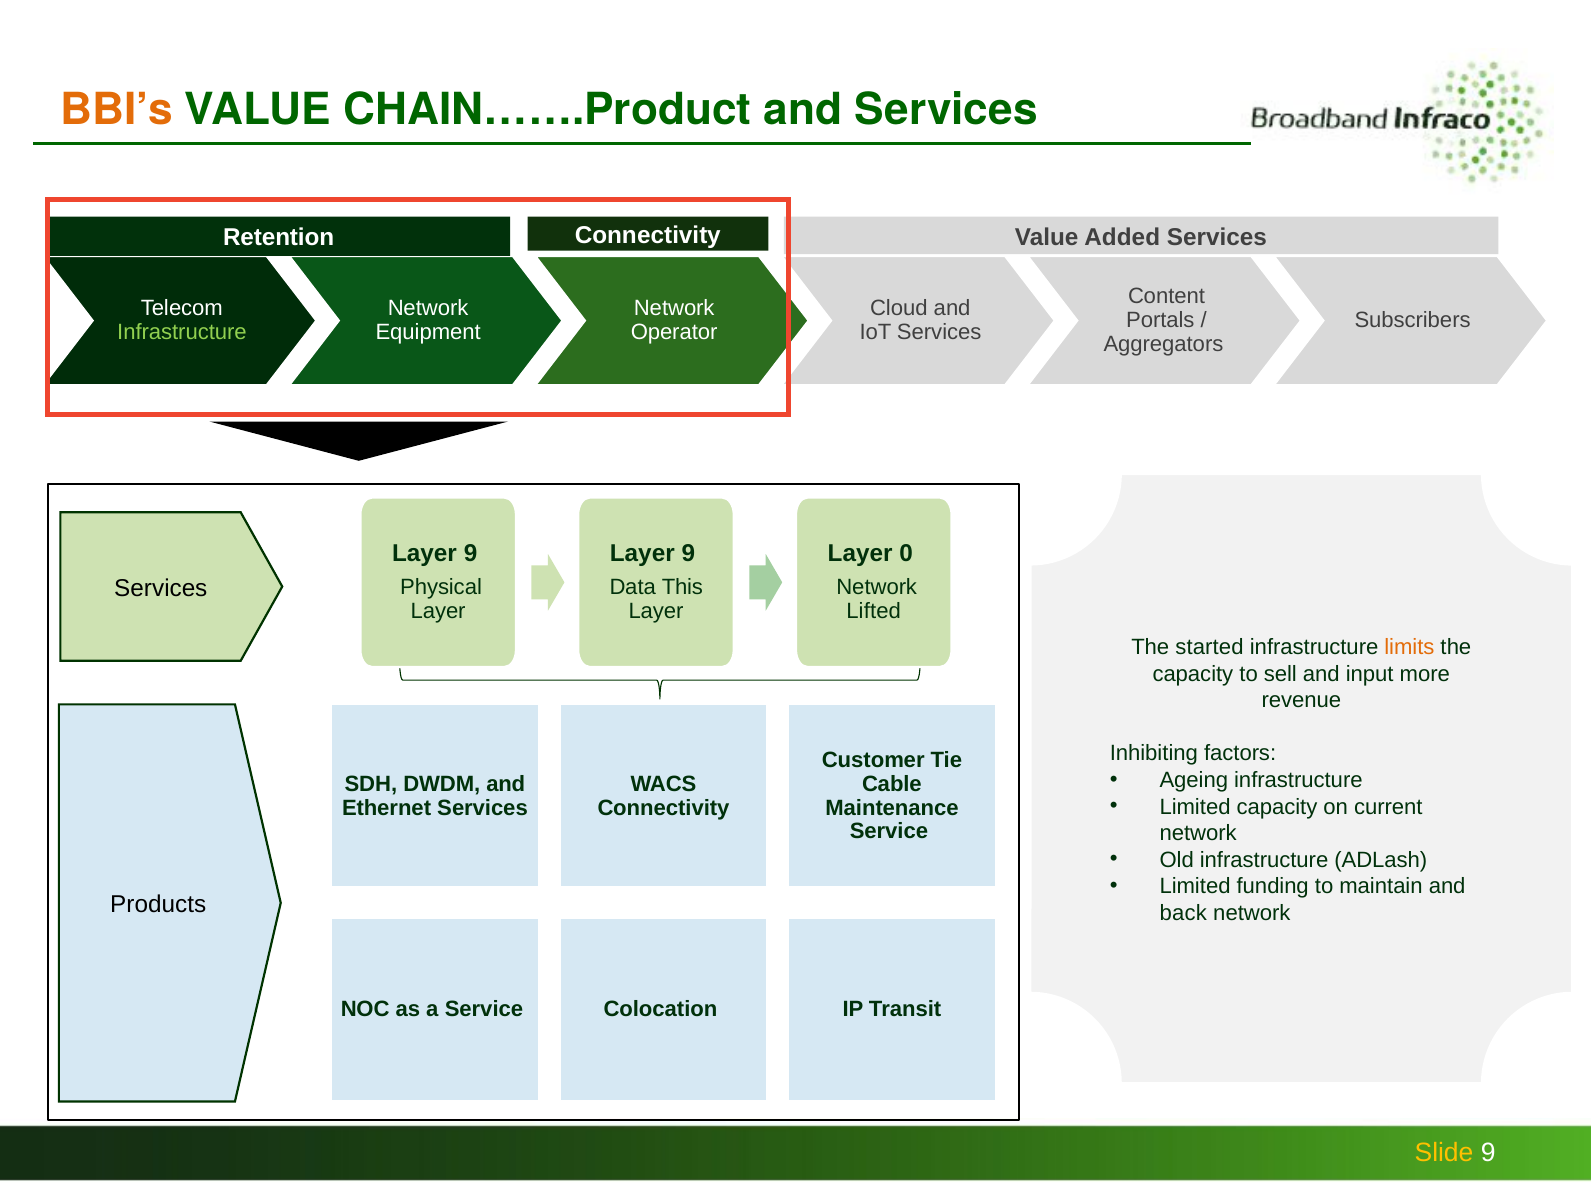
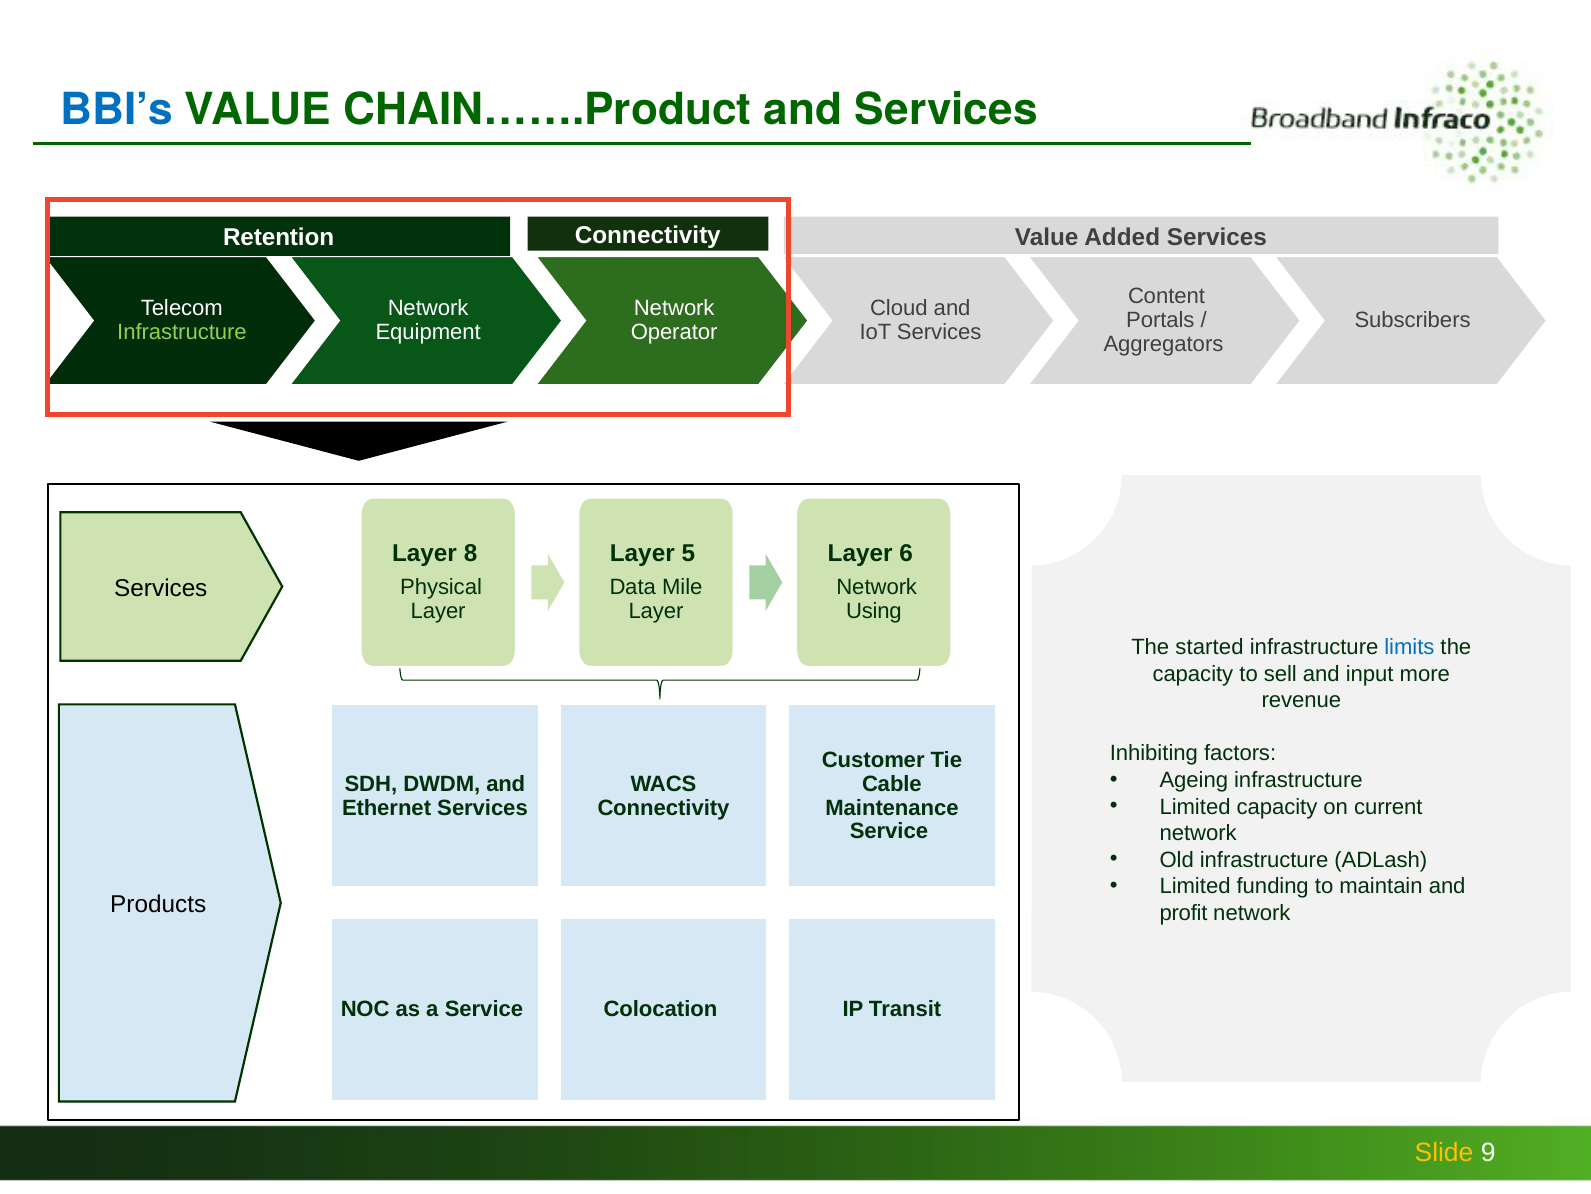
BBI’s colour: orange -> blue (117, 110)
9: 9 -> 8 (471, 554)
9: 9 -> 5 (688, 554)
0: 0 -> 6 (906, 554)
This: This -> Mile (682, 587)
Lifted: Lifted -> Using (874, 611)
limits colour: orange -> blue (1409, 647)
back: back -> profit (1184, 912)
